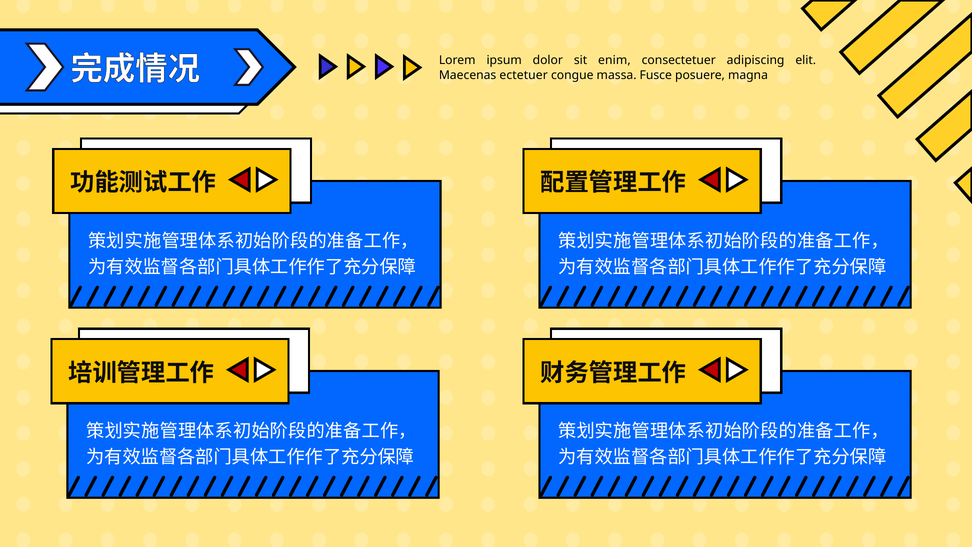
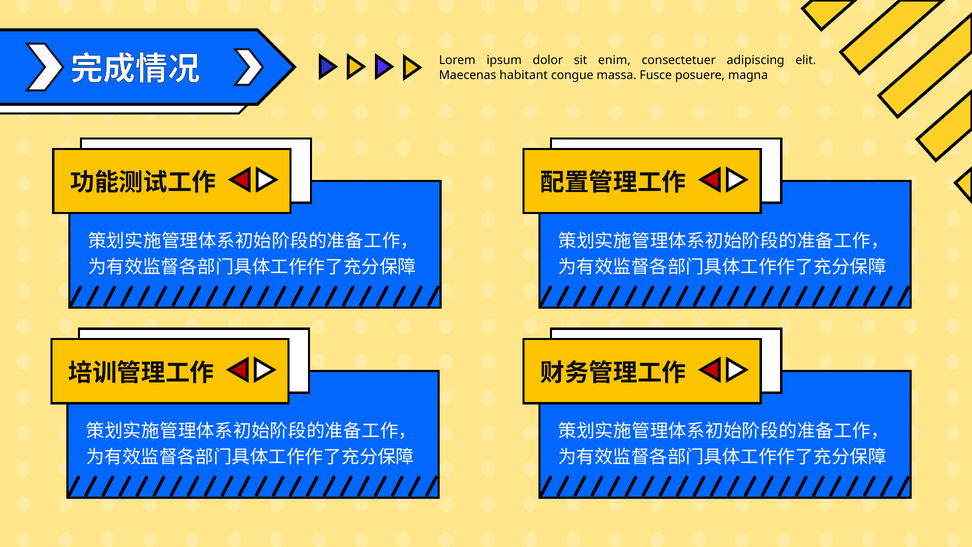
ectetuer: ectetuer -> habitant (524, 75)
